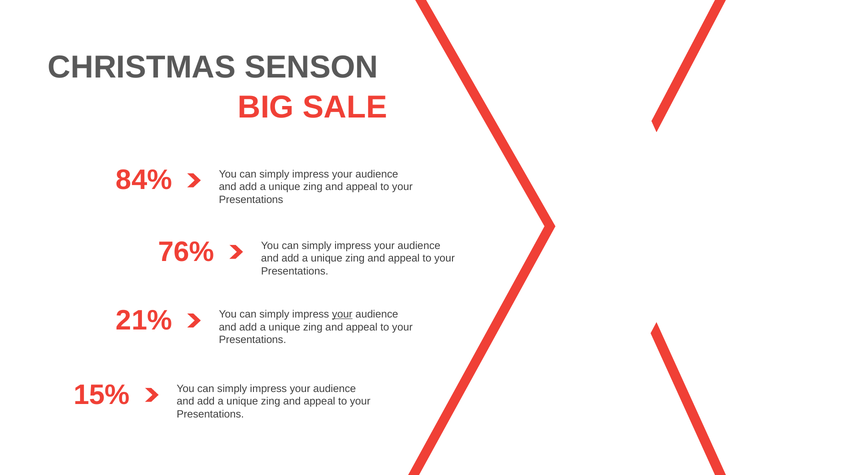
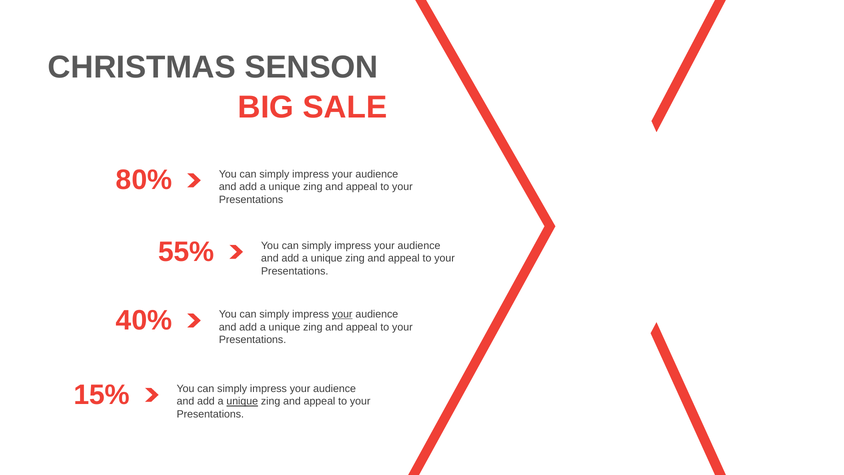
84%: 84% -> 80% (144, 180)
76%: 76% -> 55% (186, 252)
21%: 21% -> 40% (144, 320)
unique underline: none -> present (242, 401)
